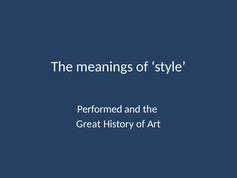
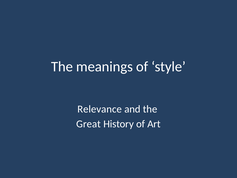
Performed: Performed -> Relevance (100, 109)
